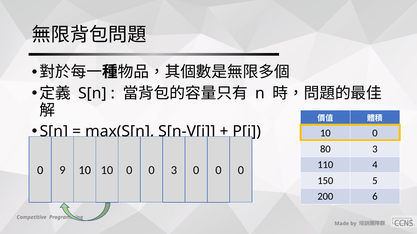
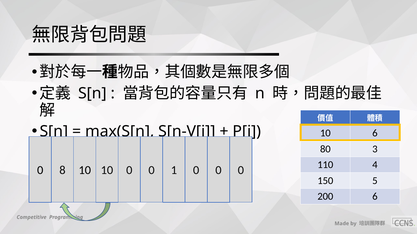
0: 0 -> 6 (375, 134)
9: 9 -> 8 (62, 171)
0 3: 3 -> 1 (174, 171)
